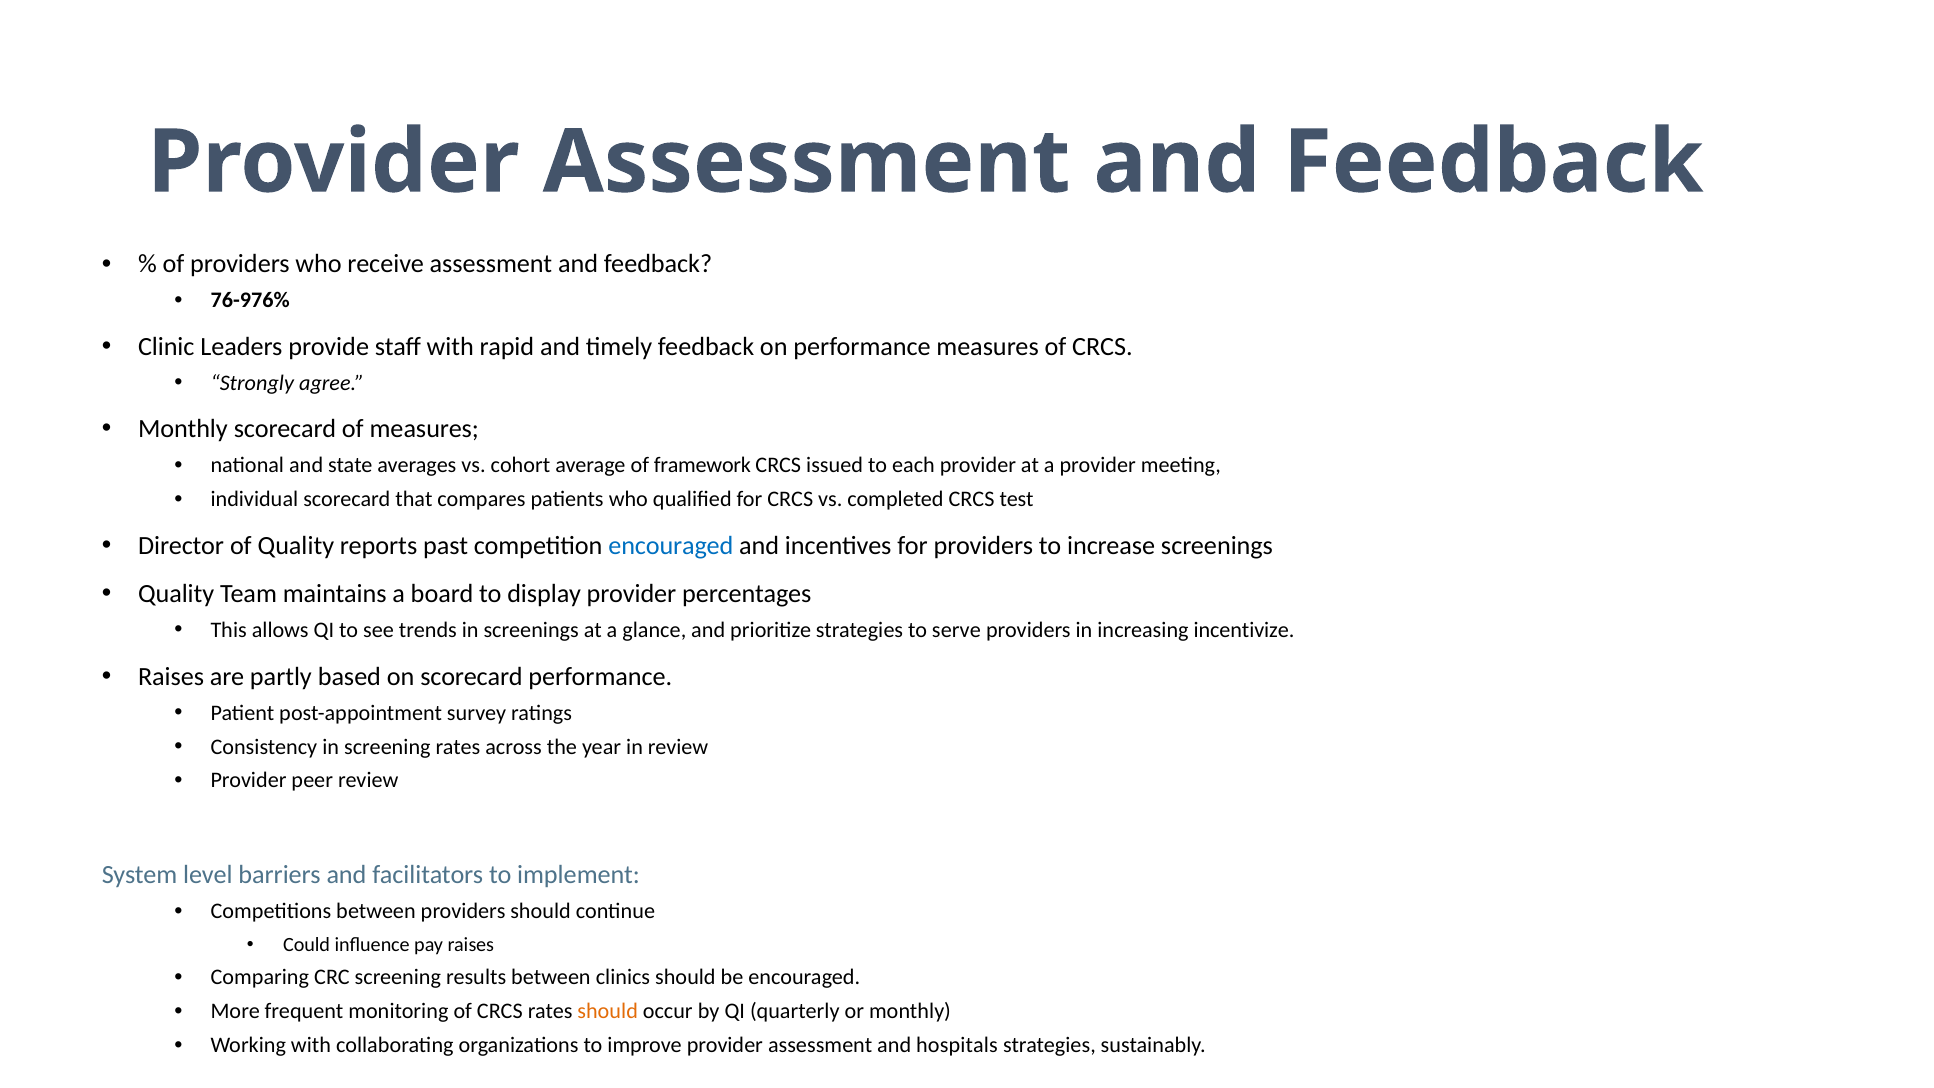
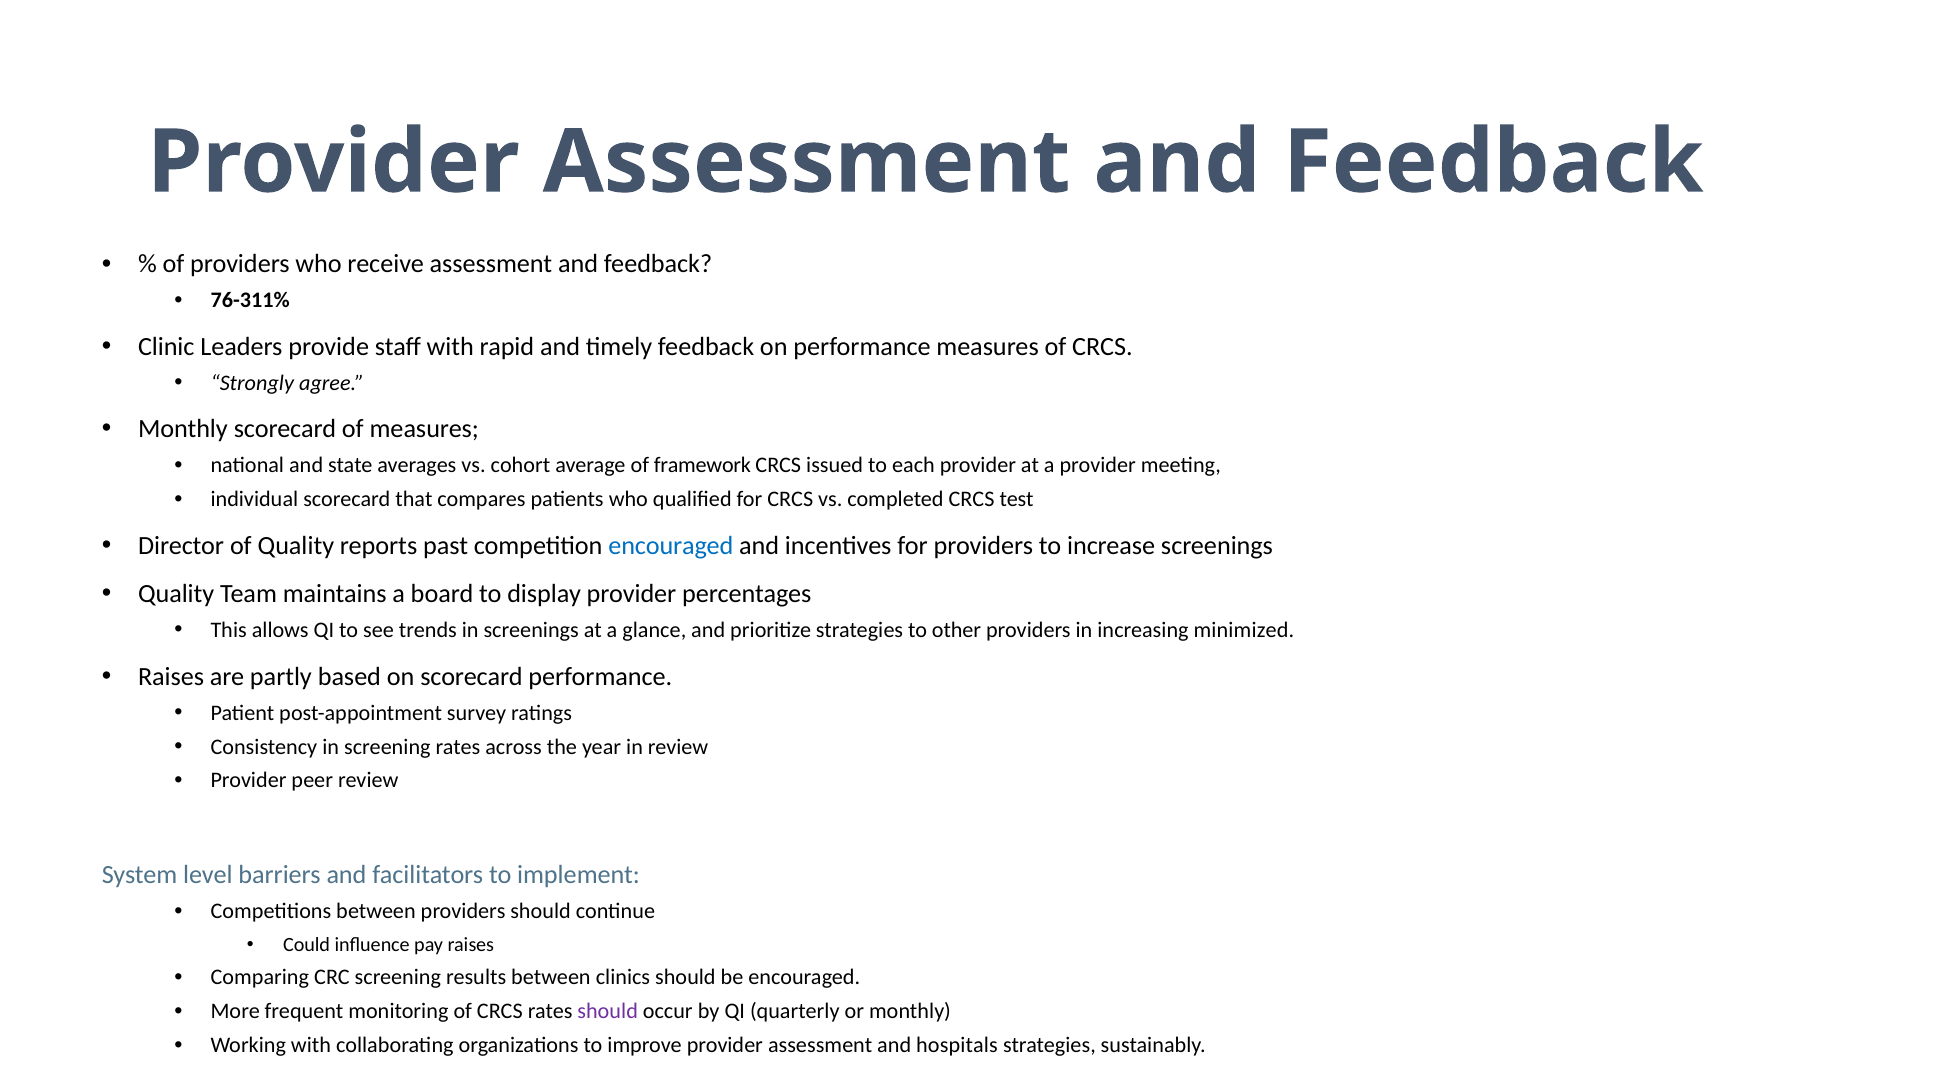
76-976%: 76-976% -> 76-311% (250, 300)
serve: serve -> other (957, 630)
incentivize: incentivize -> minimized (1244, 630)
should colour: orange -> purple (608, 1011)
